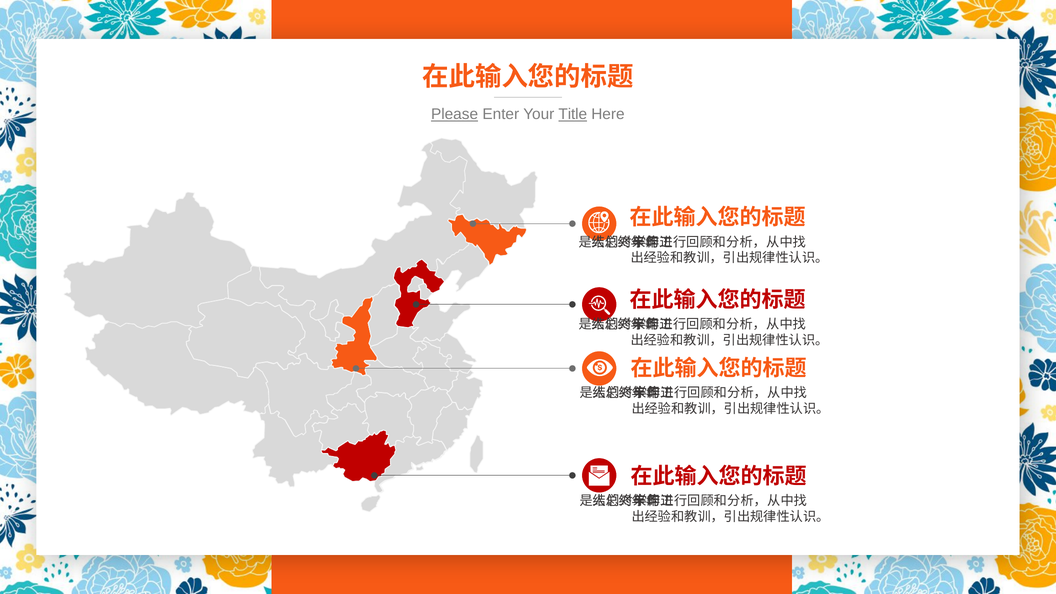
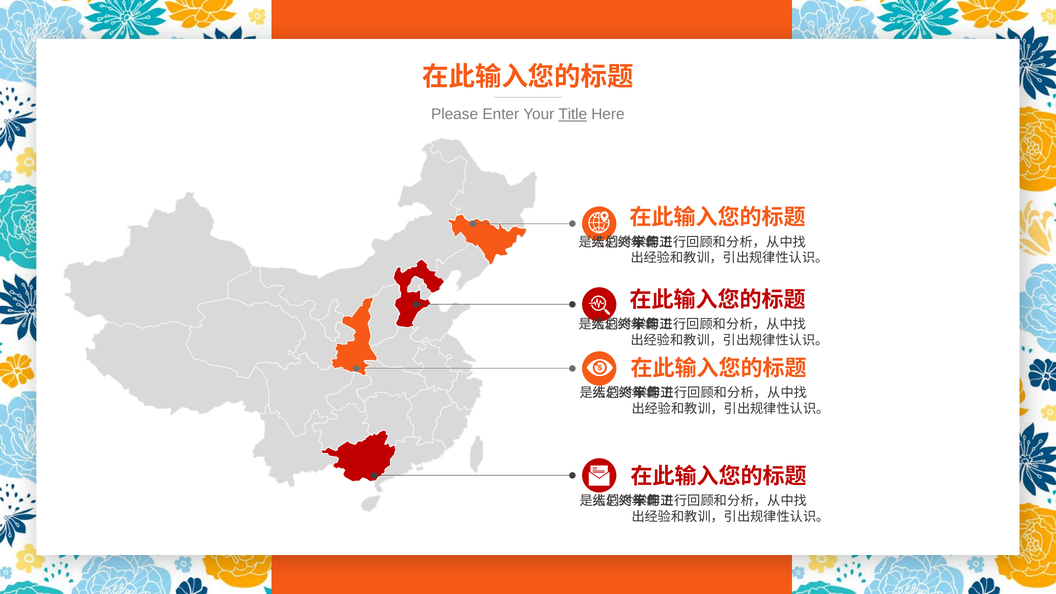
Please underline: present -> none (455, 114)
